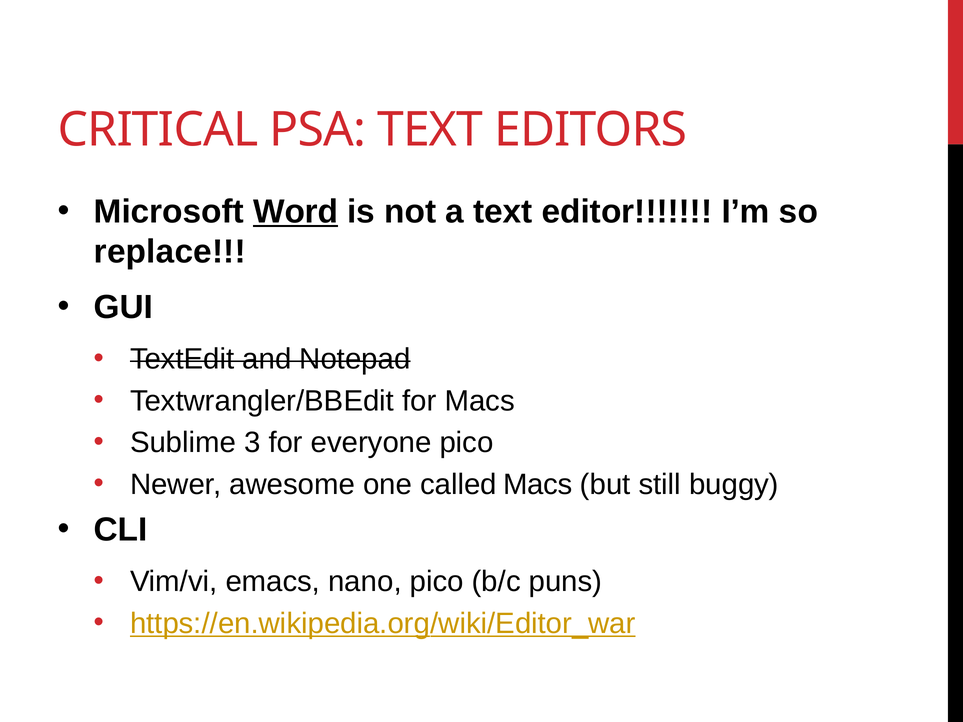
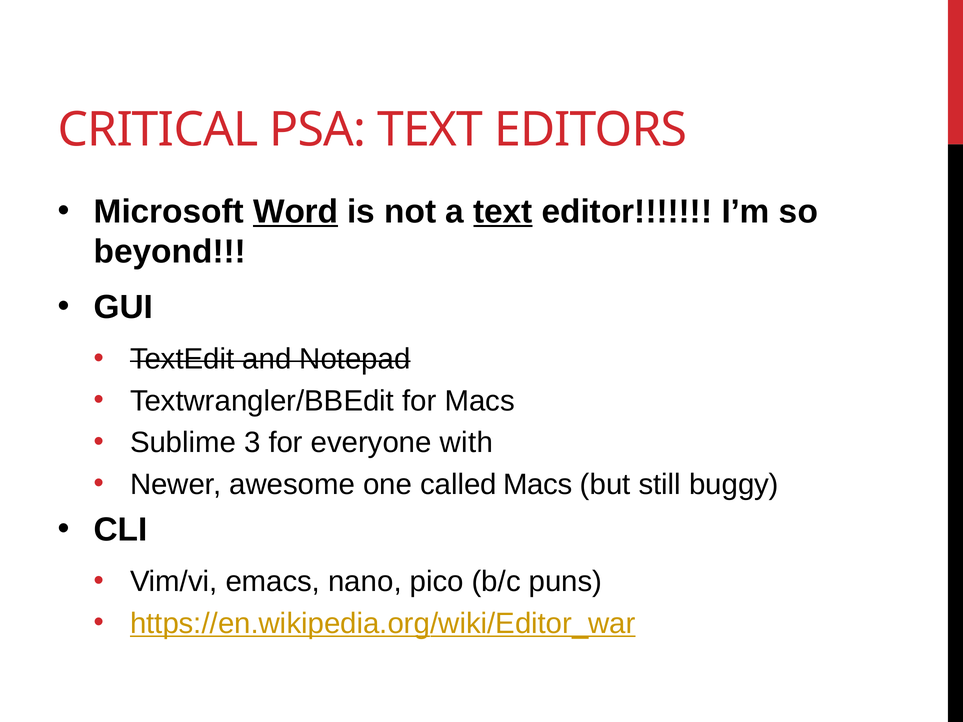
text underline: none -> present (503, 212)
replace: replace -> beyond (170, 252)
everyone pico: pico -> with (466, 443)
